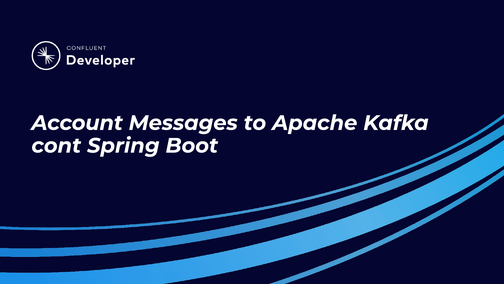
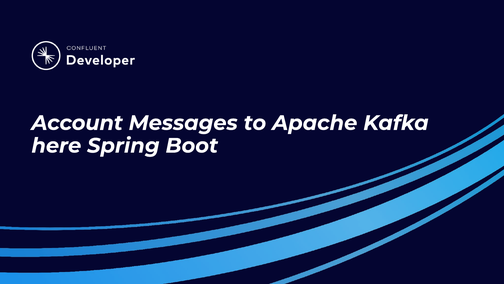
cont: cont -> here (56, 145)
